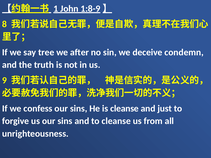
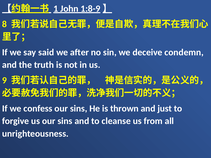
tree: tree -> said (46, 52)
is cleanse: cleanse -> thrown (124, 109)
